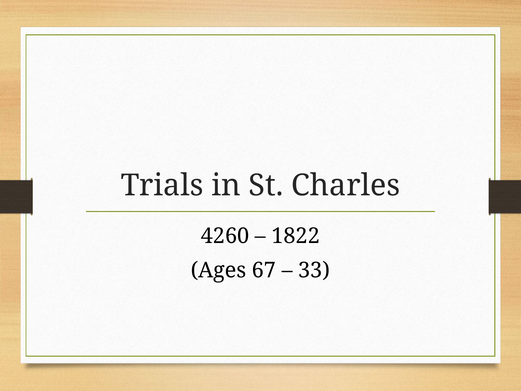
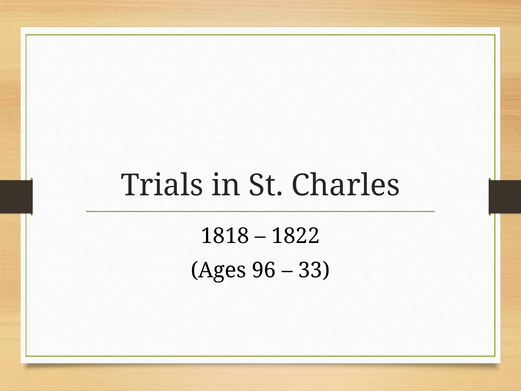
4260: 4260 -> 1818 (225, 236)
67: 67 -> 96 (264, 270)
